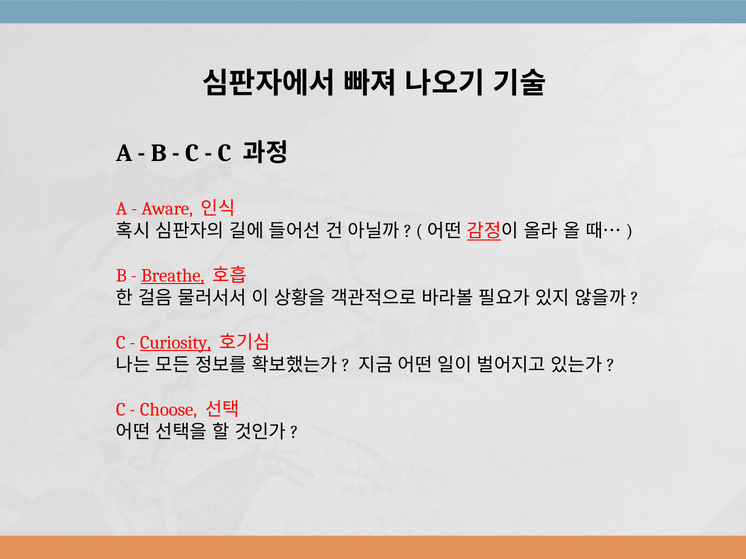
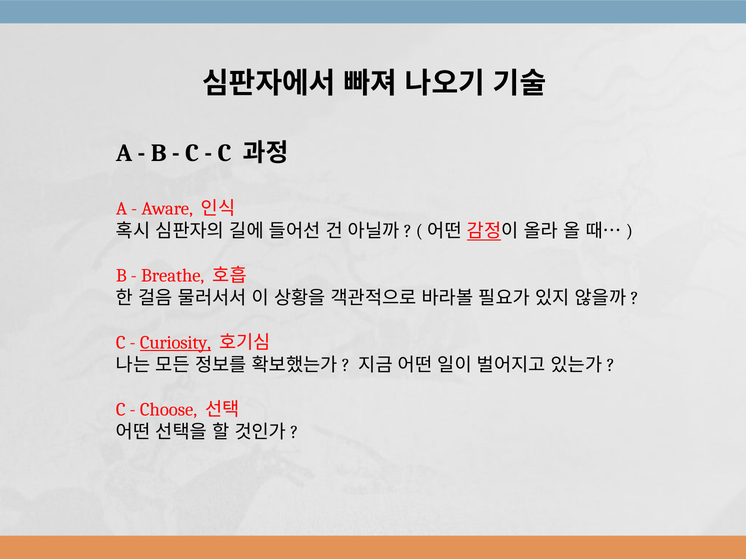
Breathe underline: present -> none (173, 276)
